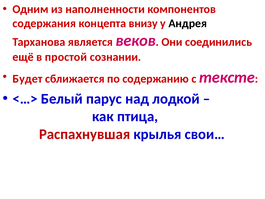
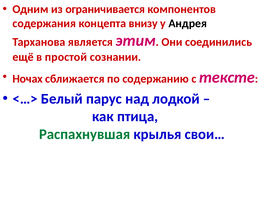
наполненности: наполненности -> ограничивается (105, 9)
веков: веков -> этим (136, 40)
Будет: Будет -> Ночах (28, 79)
Распахнувшая colour: red -> green (85, 134)
